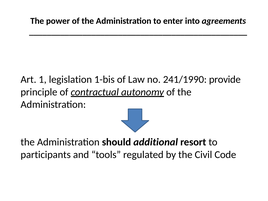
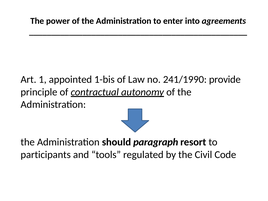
legislation: legislation -> appointed (70, 79)
additional: additional -> paragraph (156, 142)
